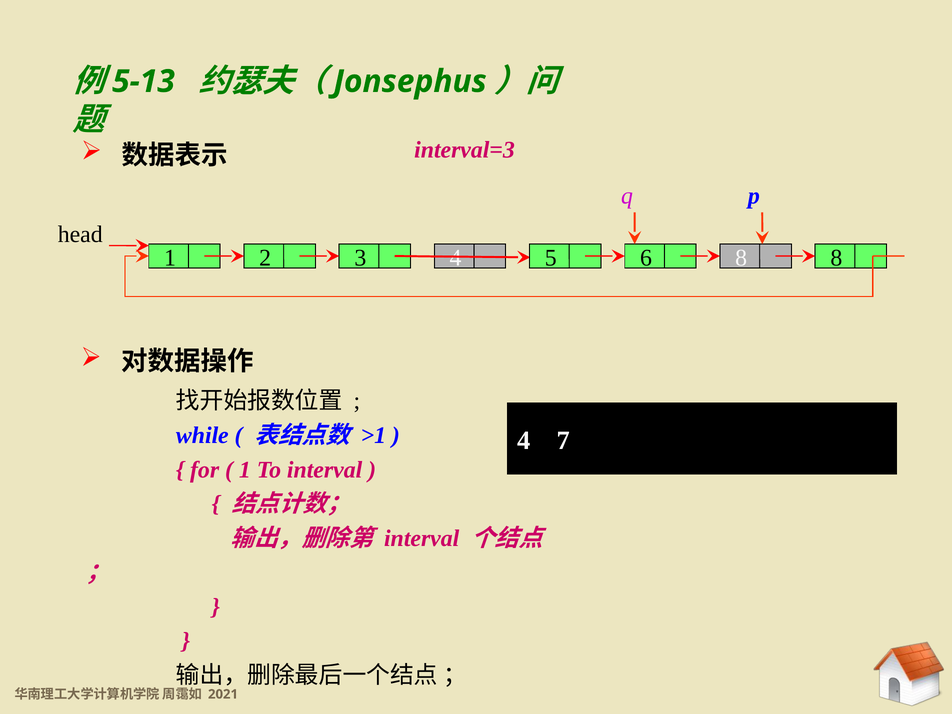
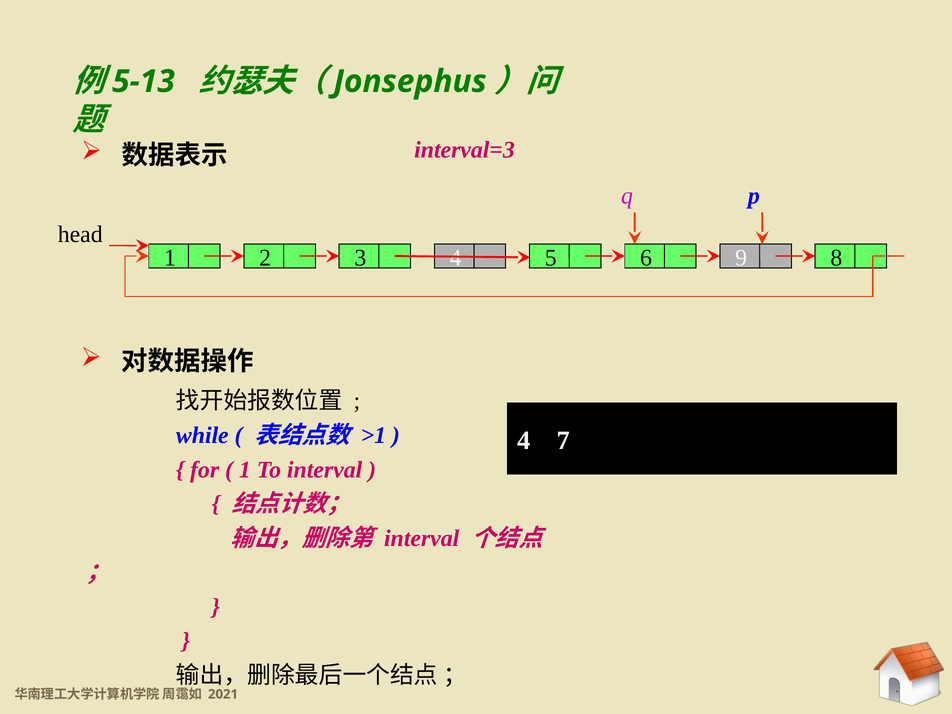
6 8: 8 -> 9 (741, 258)
